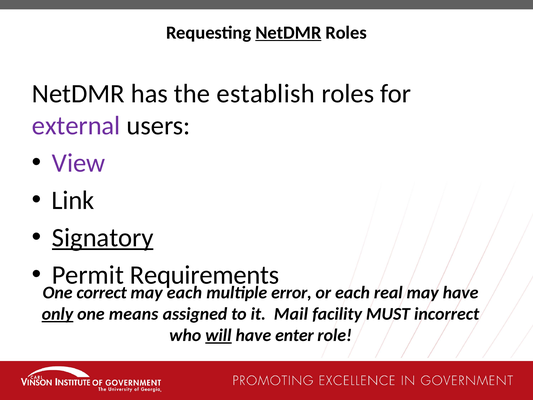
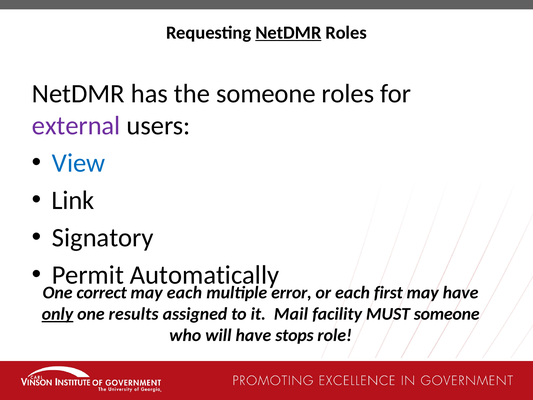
the establish: establish -> someone (266, 94)
View colour: purple -> blue (79, 163)
Signatory underline: present -> none (103, 238)
Requirements: Requirements -> Automatically (205, 275)
real: real -> first (388, 292)
means: means -> results (134, 314)
MUST incorrect: incorrect -> someone (447, 314)
will underline: present -> none (218, 335)
enter: enter -> stops (294, 335)
